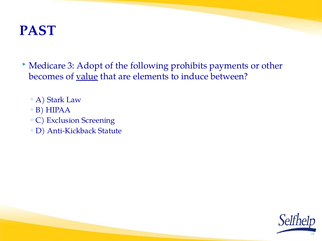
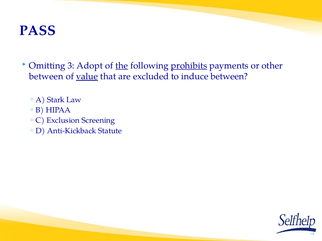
PAST: PAST -> PASS (38, 31)
Medicare: Medicare -> Omitting (47, 66)
the underline: none -> present (122, 66)
prohibits underline: none -> present (189, 66)
becomes: becomes -> between (46, 77)
elements: elements -> excluded (151, 77)
